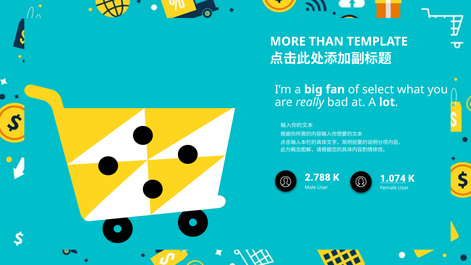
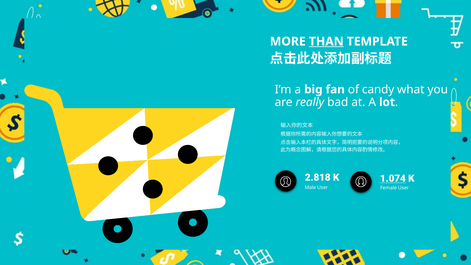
THAN underline: none -> present (326, 41)
select: select -> candy (378, 89)
2.788: 2.788 -> 2.818 (318, 178)
